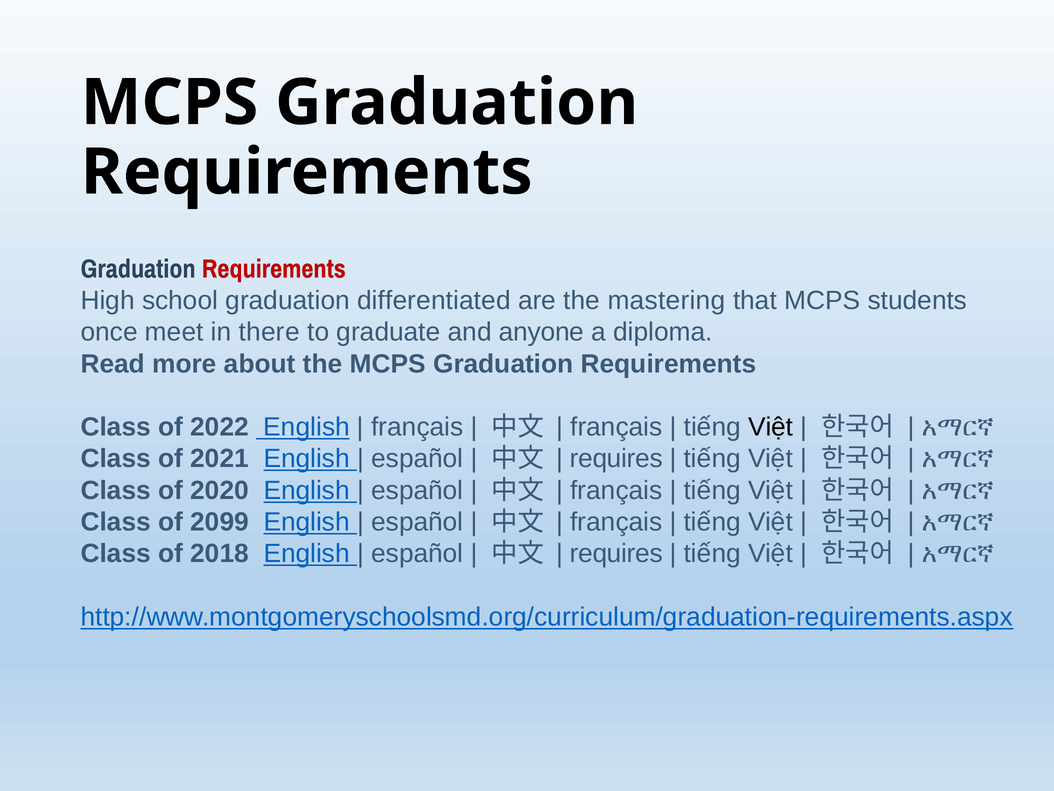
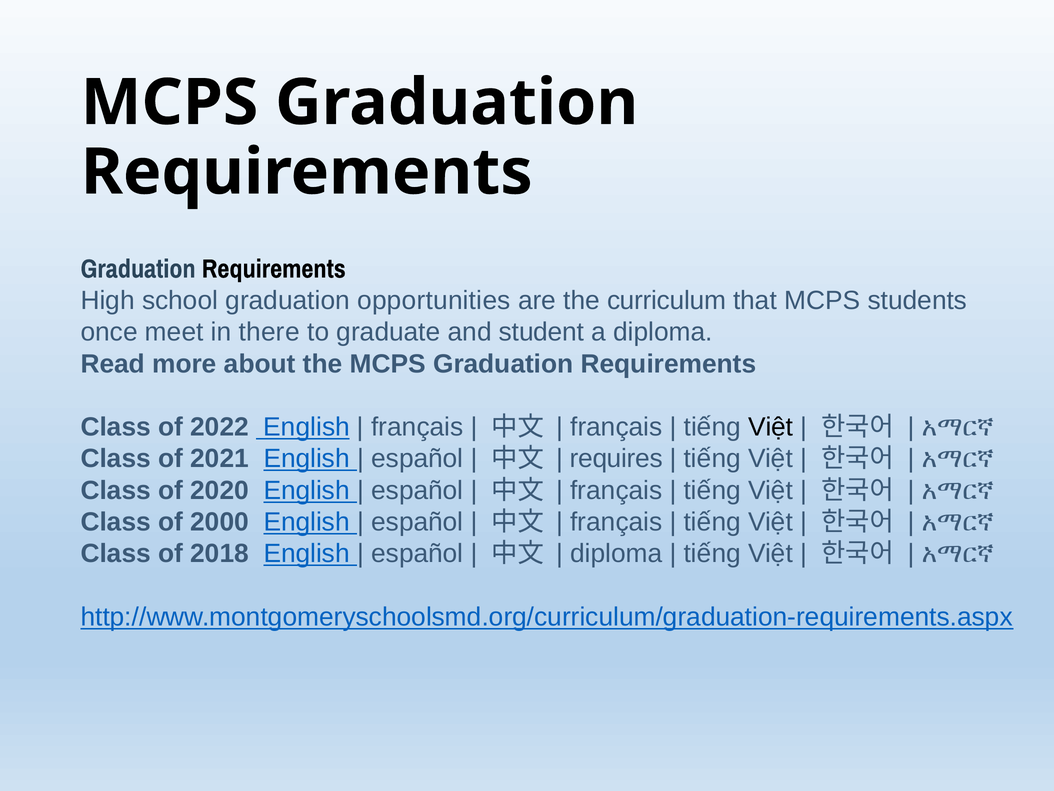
Requirements colour: red -> black (274, 269)
differentiated: differentiated -> opportunities (434, 300)
mastering: mastering -> curriculum (667, 300)
anyone: anyone -> student (542, 332)
2099: 2099 -> 2000 (220, 522)
requires: requires -> diploma (616, 553)
